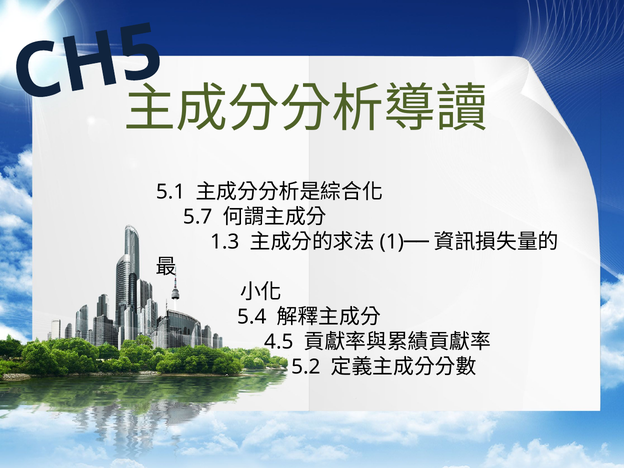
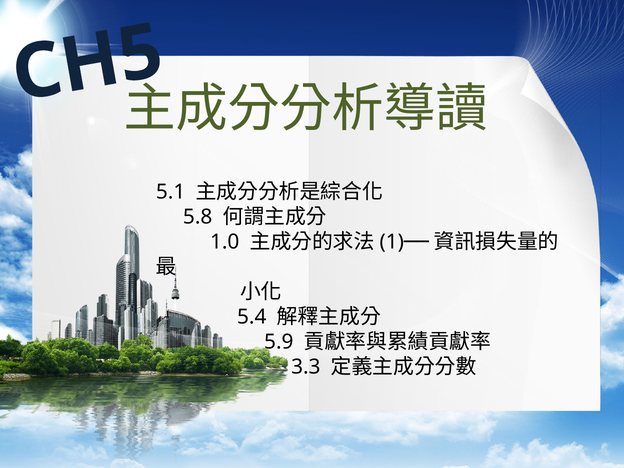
5.7: 5.7 -> 5.8 (198, 217)
1.3: 1.3 -> 1.0 (225, 242)
4.5: 4.5 -> 5.9 (279, 342)
5.2: 5.2 -> 3.3 (306, 367)
